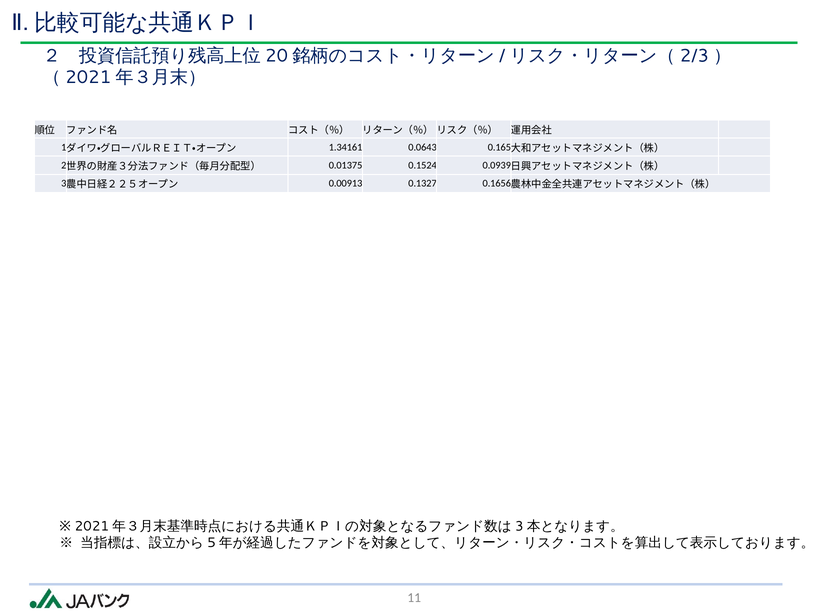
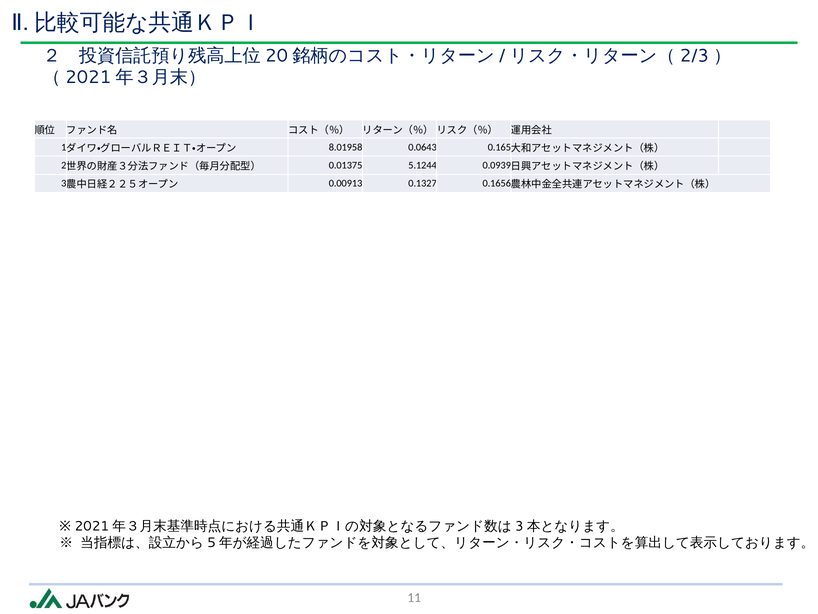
1.34161: 1.34161 -> 8.01958 (346, 147)
0.1524: 0.1524 -> 5.1244 (423, 165)
